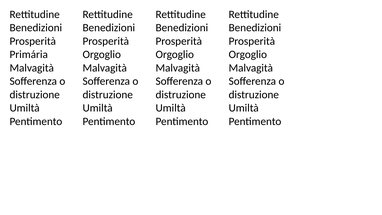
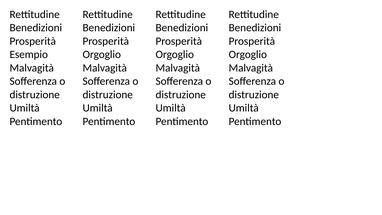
Primária: Primária -> Esempio (29, 54)
